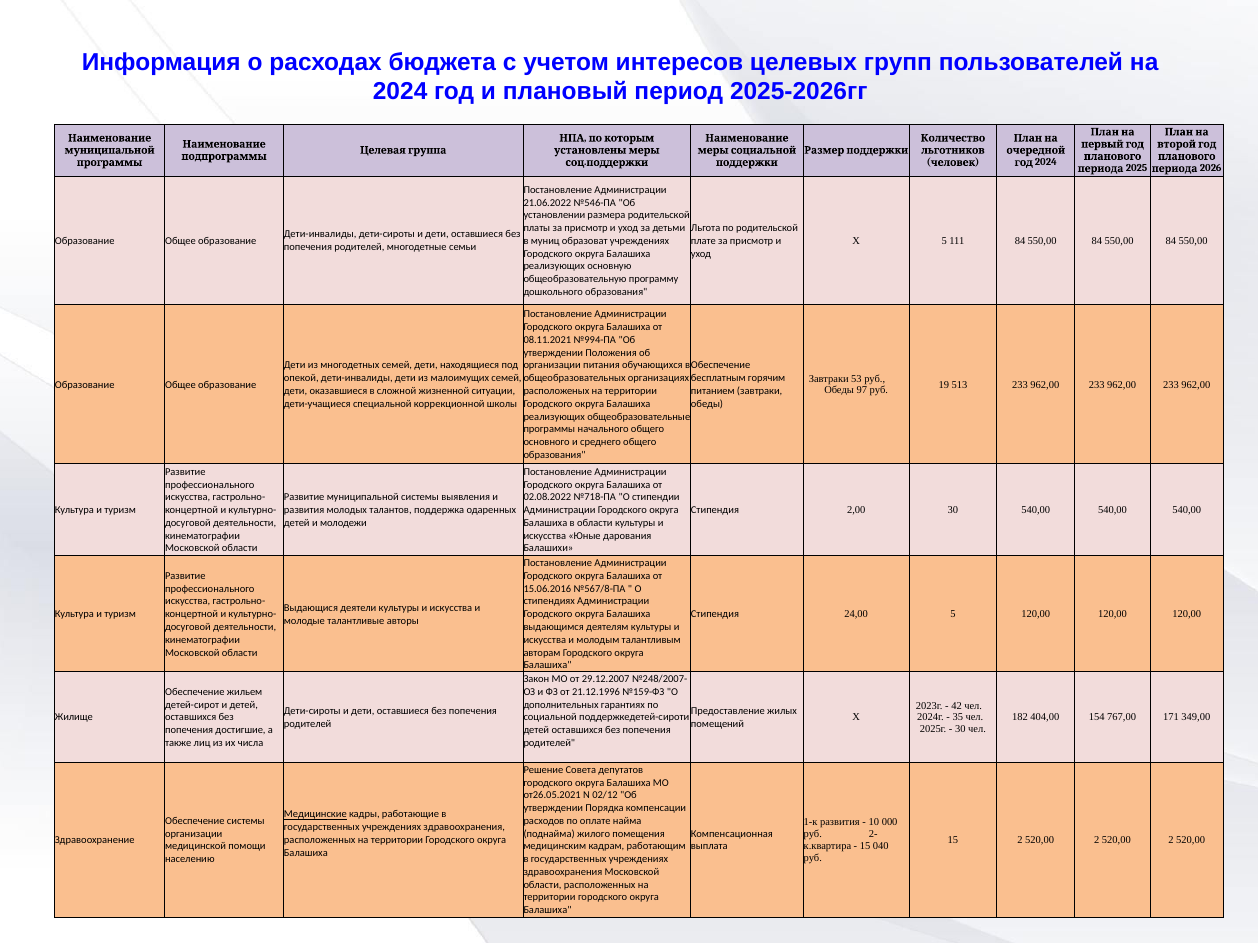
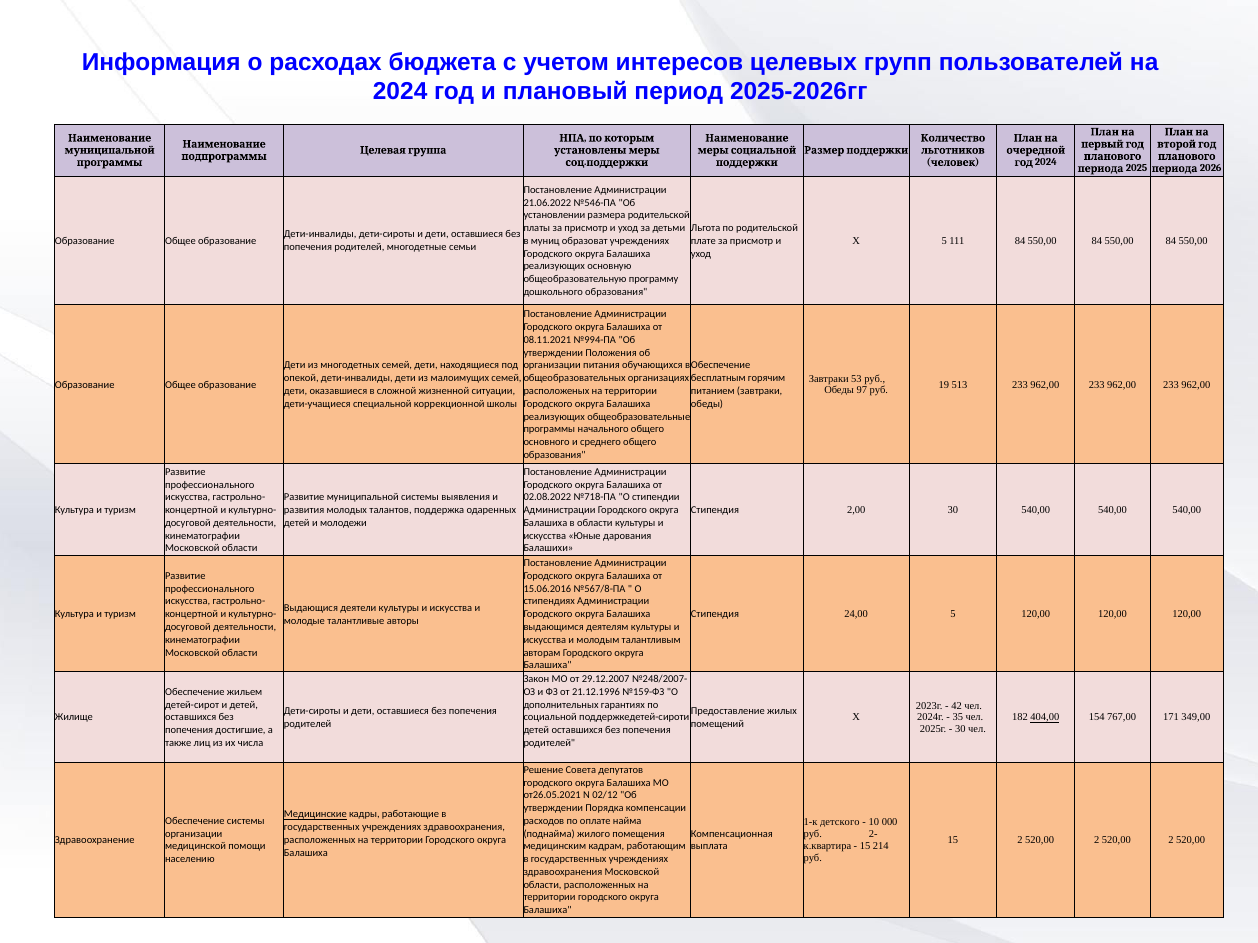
404,00 underline: none -> present (1045, 718)
1-к развития: развития -> детского (840, 823)
040: 040 -> 214 (881, 846)
